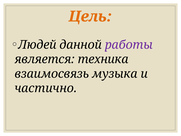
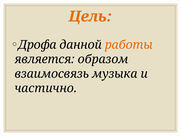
Людей: Людей -> Дрофа (37, 45)
работы colour: purple -> orange (129, 45)
техника: техника -> образом (103, 59)
